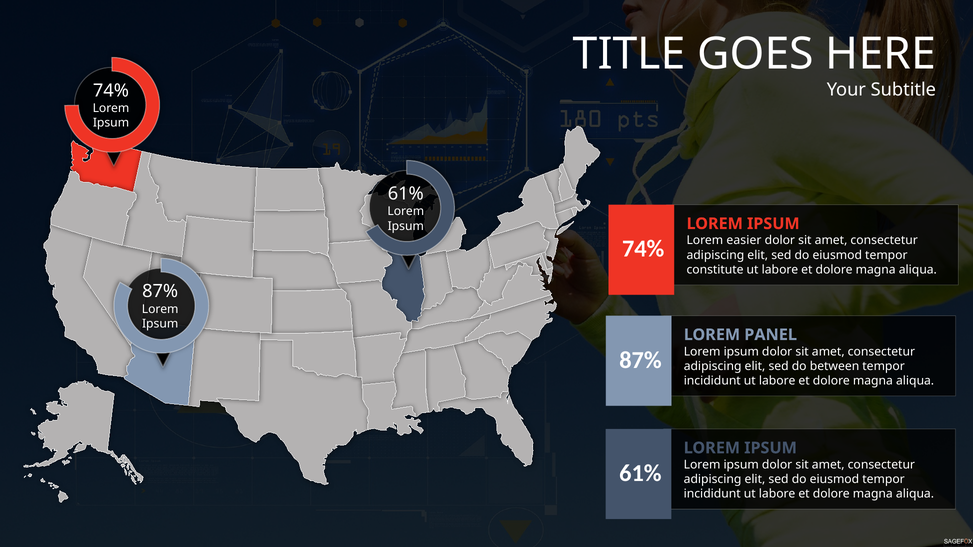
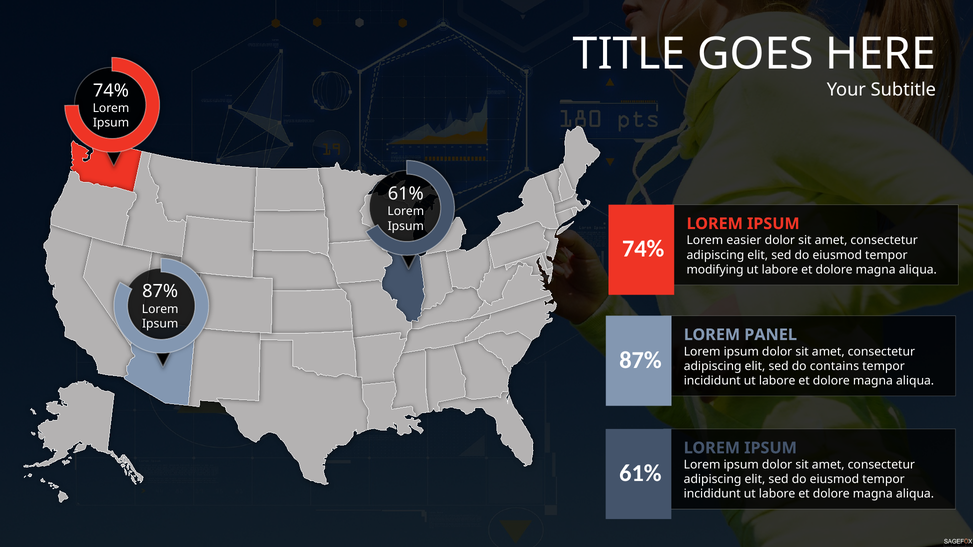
constitute: constitute -> modifying (715, 270)
between: between -> contains (834, 366)
